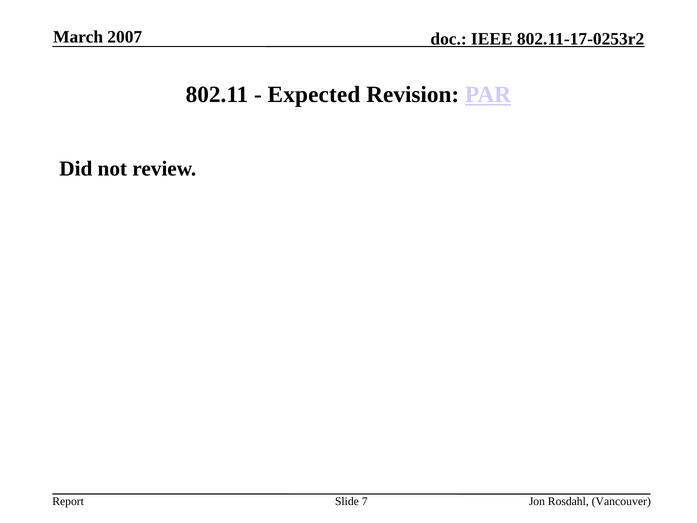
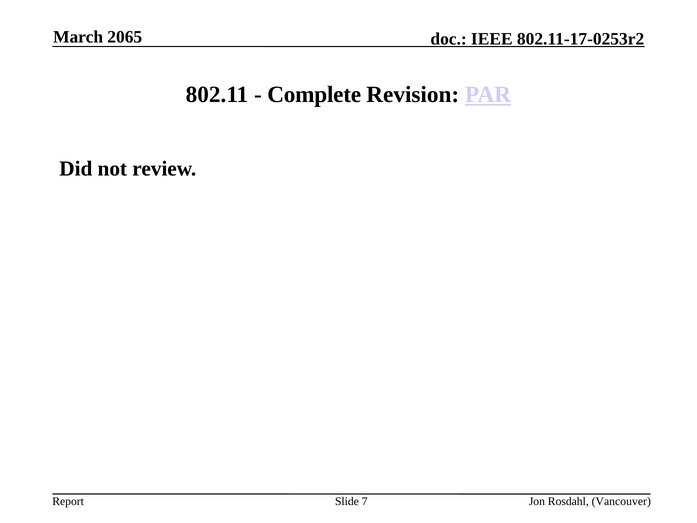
2007: 2007 -> 2065 (125, 37)
Expected: Expected -> Complete (314, 94)
